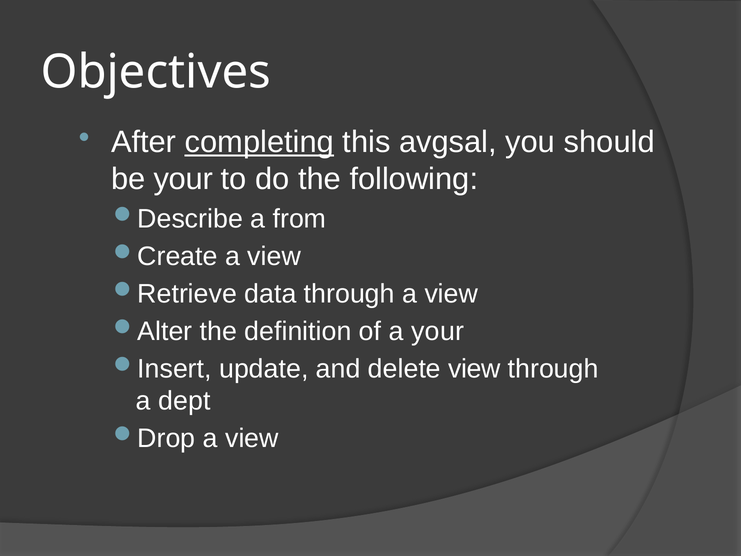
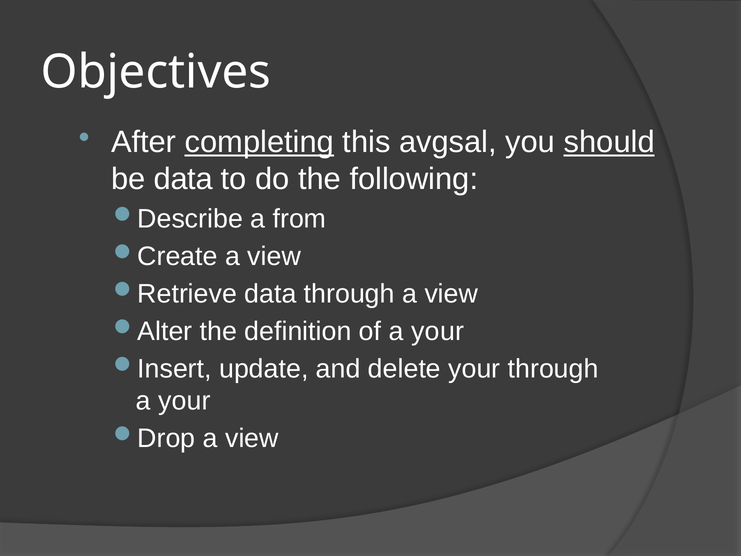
should underline: none -> present (609, 142)
be your: your -> data (183, 179)
delete view: view -> your (474, 369)
dept: dept -> your (184, 401)
